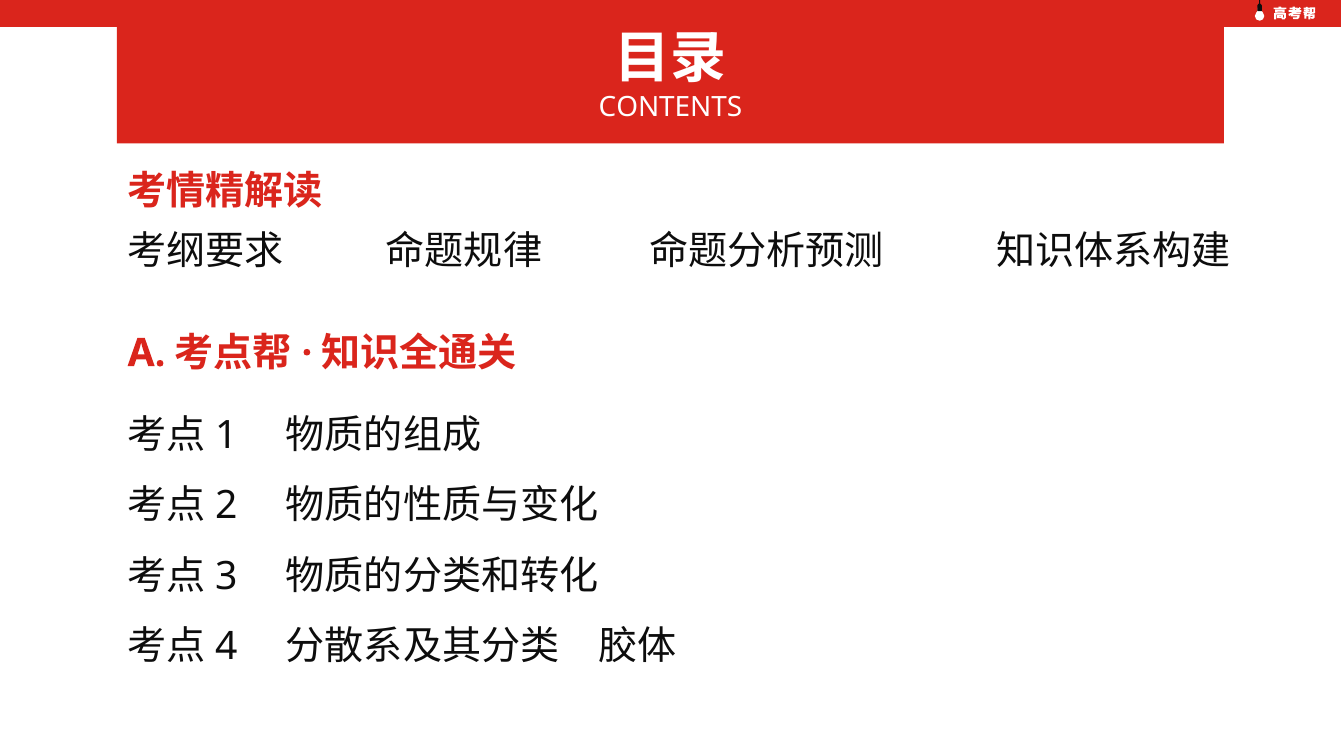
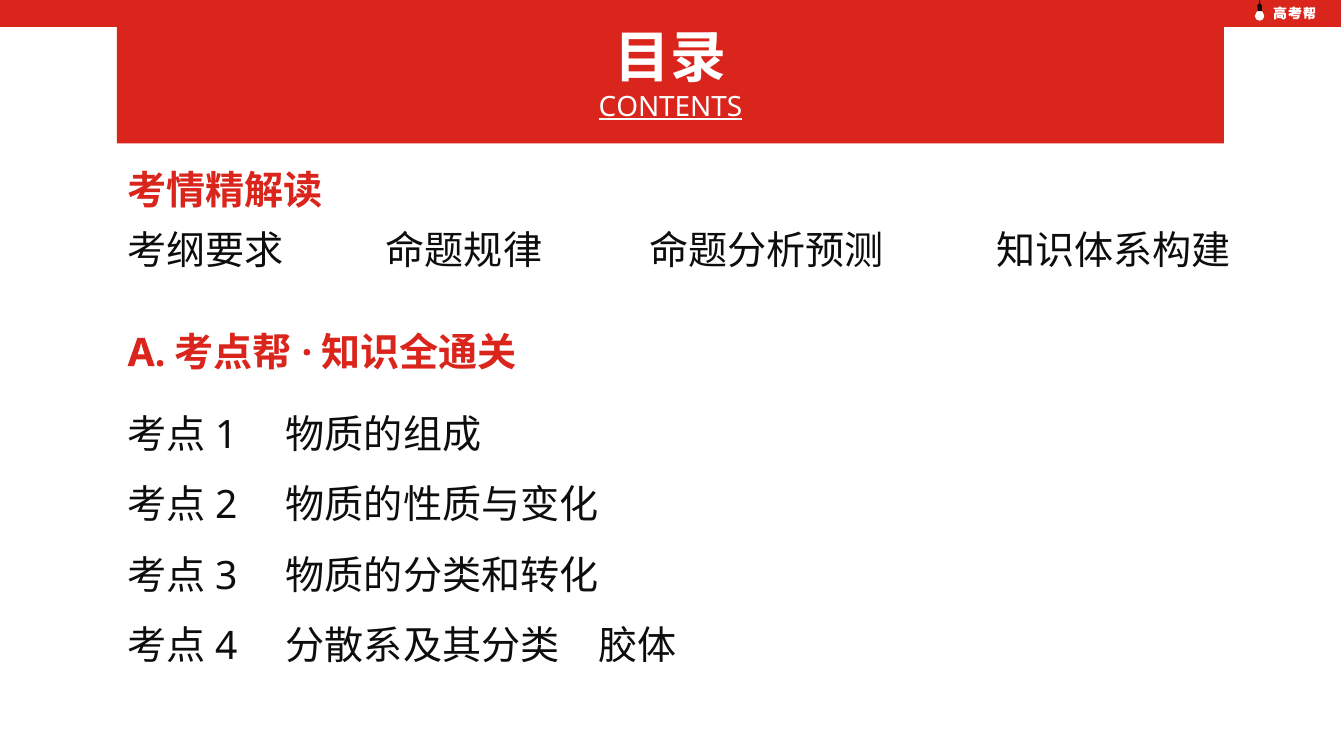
CONTENTS underline: none -> present (670, 107)
